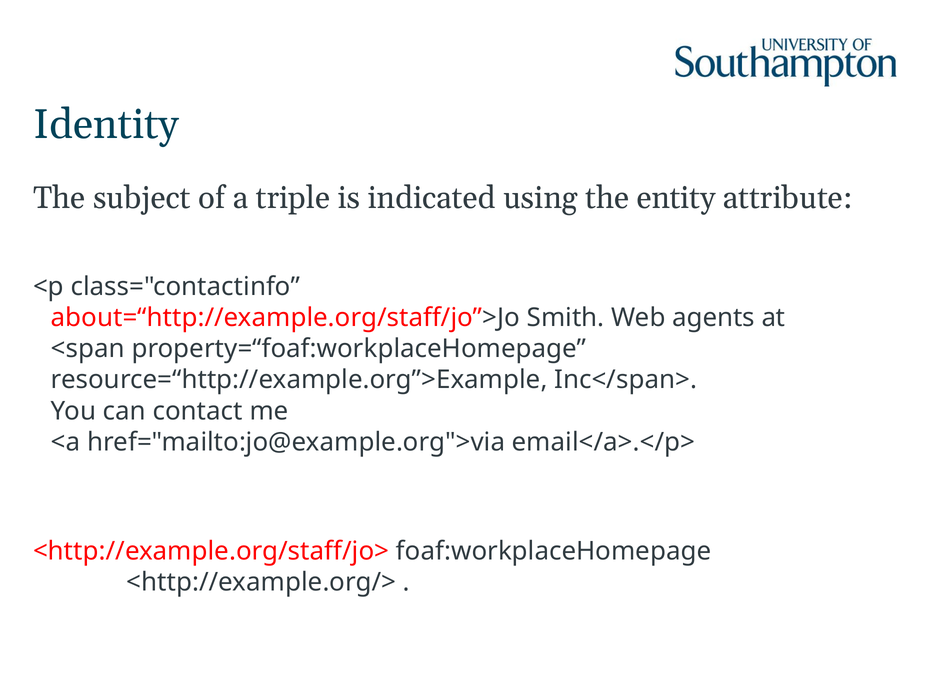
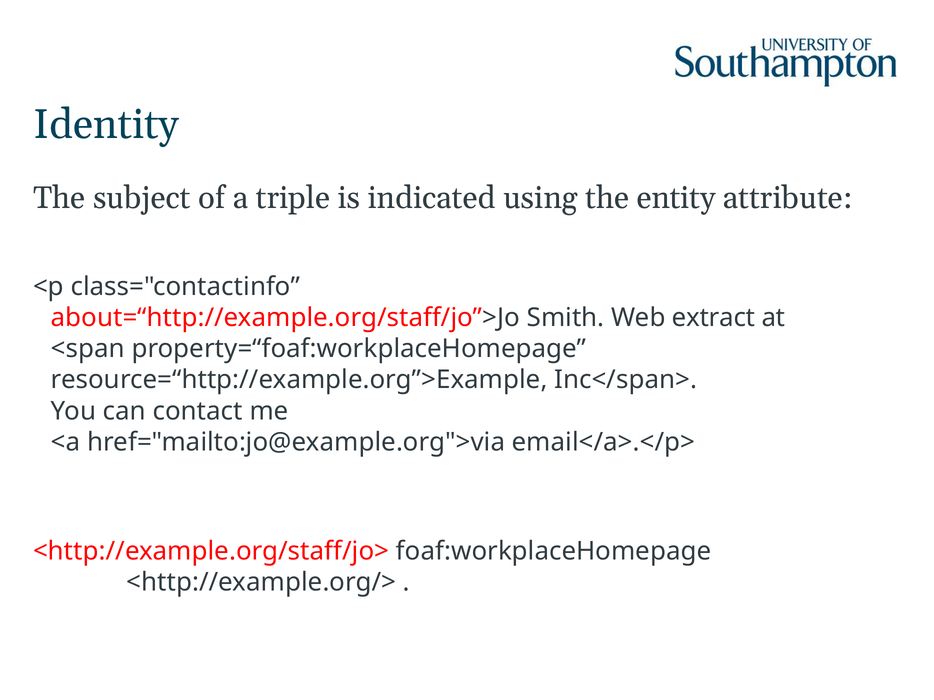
agents: agents -> extract (714, 318)
